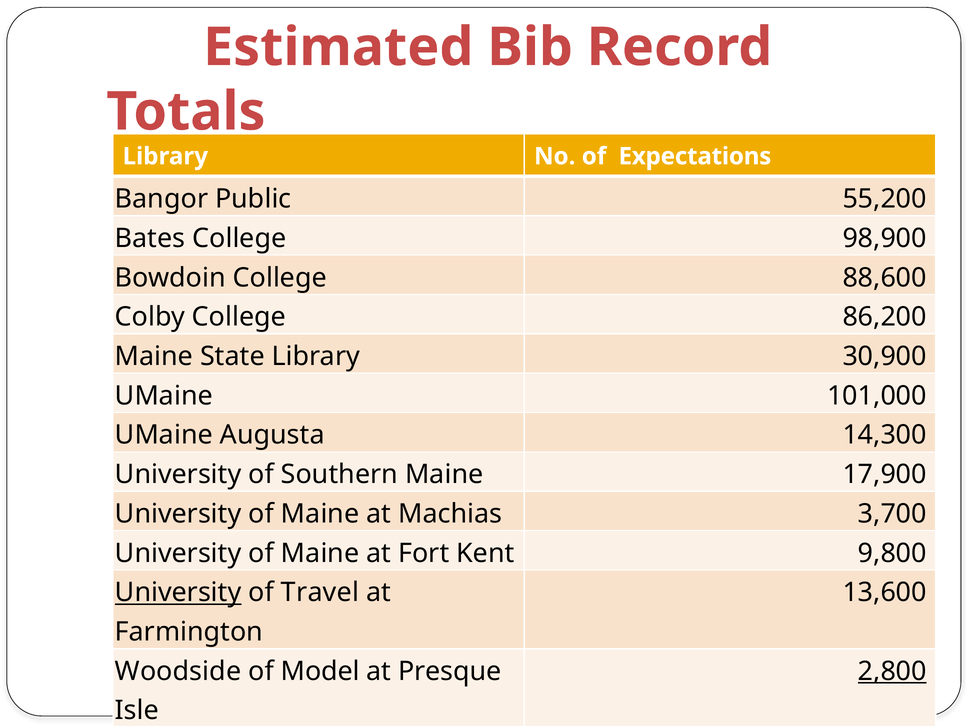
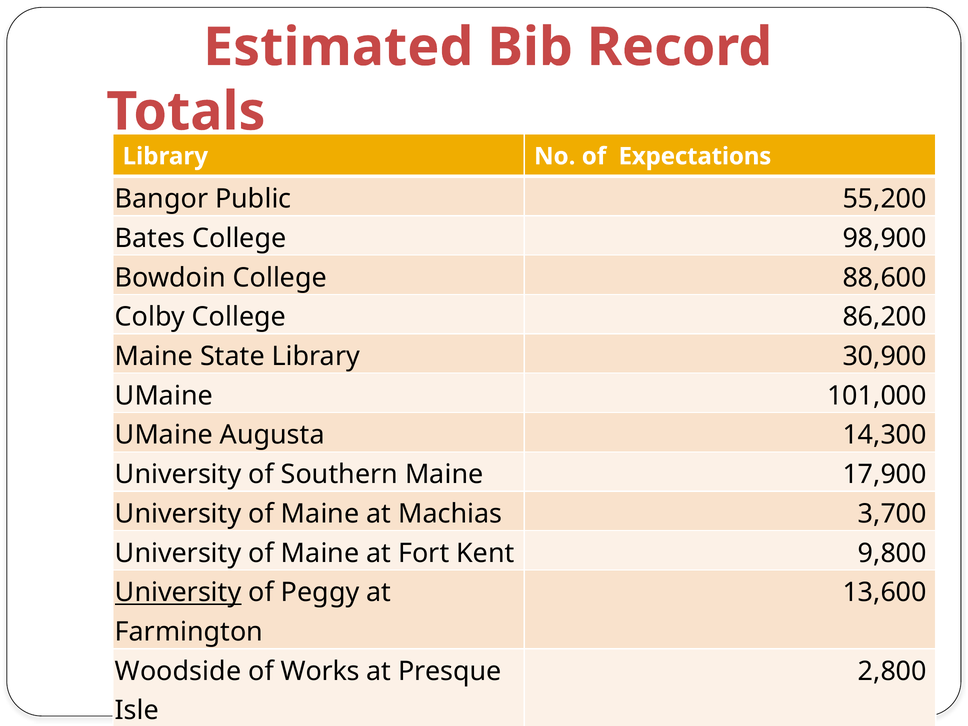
Travel: Travel -> Peggy (320, 593)
Model: Model -> Works (320, 671)
2,800 underline: present -> none (892, 671)
